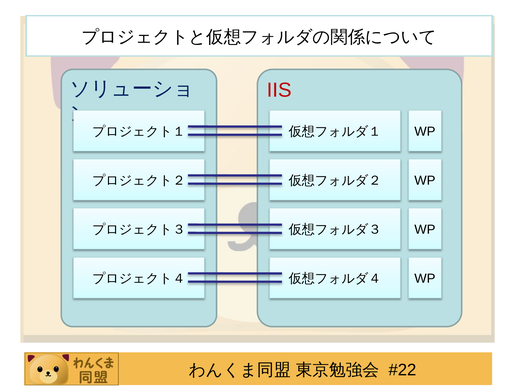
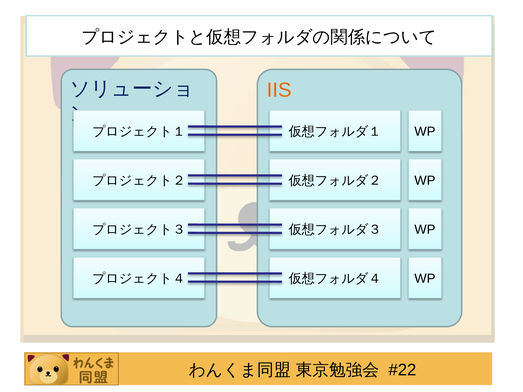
IIS colour: red -> orange (279, 90)
